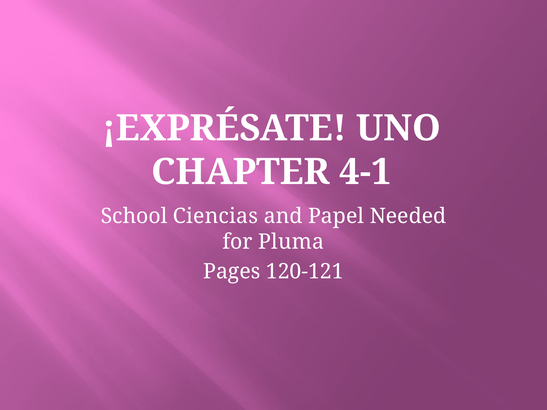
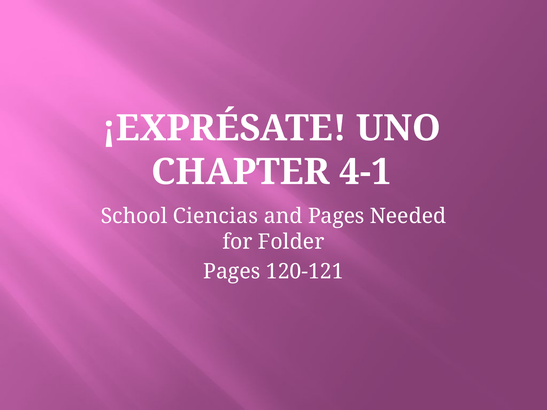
and Papel: Papel -> Pages (336, 216)
Pluma: Pluma -> Folder (291, 242)
